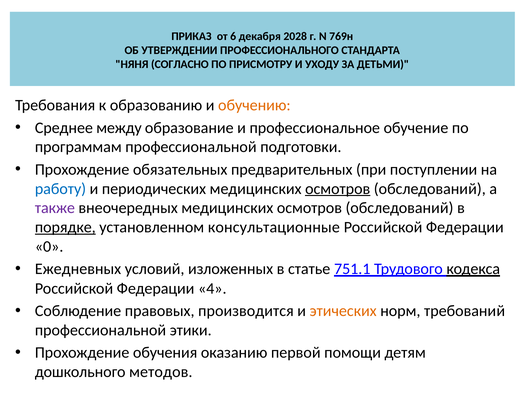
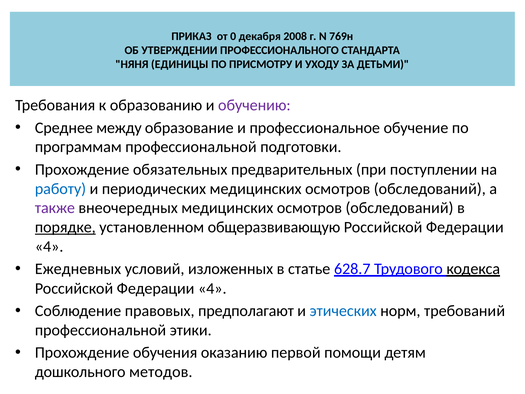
6: 6 -> 0 (233, 36)
2028: 2028 -> 2008 (295, 36)
СОГЛАСНО: СОГЛАСНО -> ЕДИНИЦЫ (180, 64)
обучению colour: orange -> purple (254, 105)
осмотров underline: present -> none (338, 189)
консультационные: консультационные -> общеразвивающую (274, 227)
0: 0 -> 4 (49, 246)
751.1: 751.1 -> 628.7 (352, 269)
производится: производится -> предполагают (246, 311)
этических colour: orange -> blue (343, 311)
